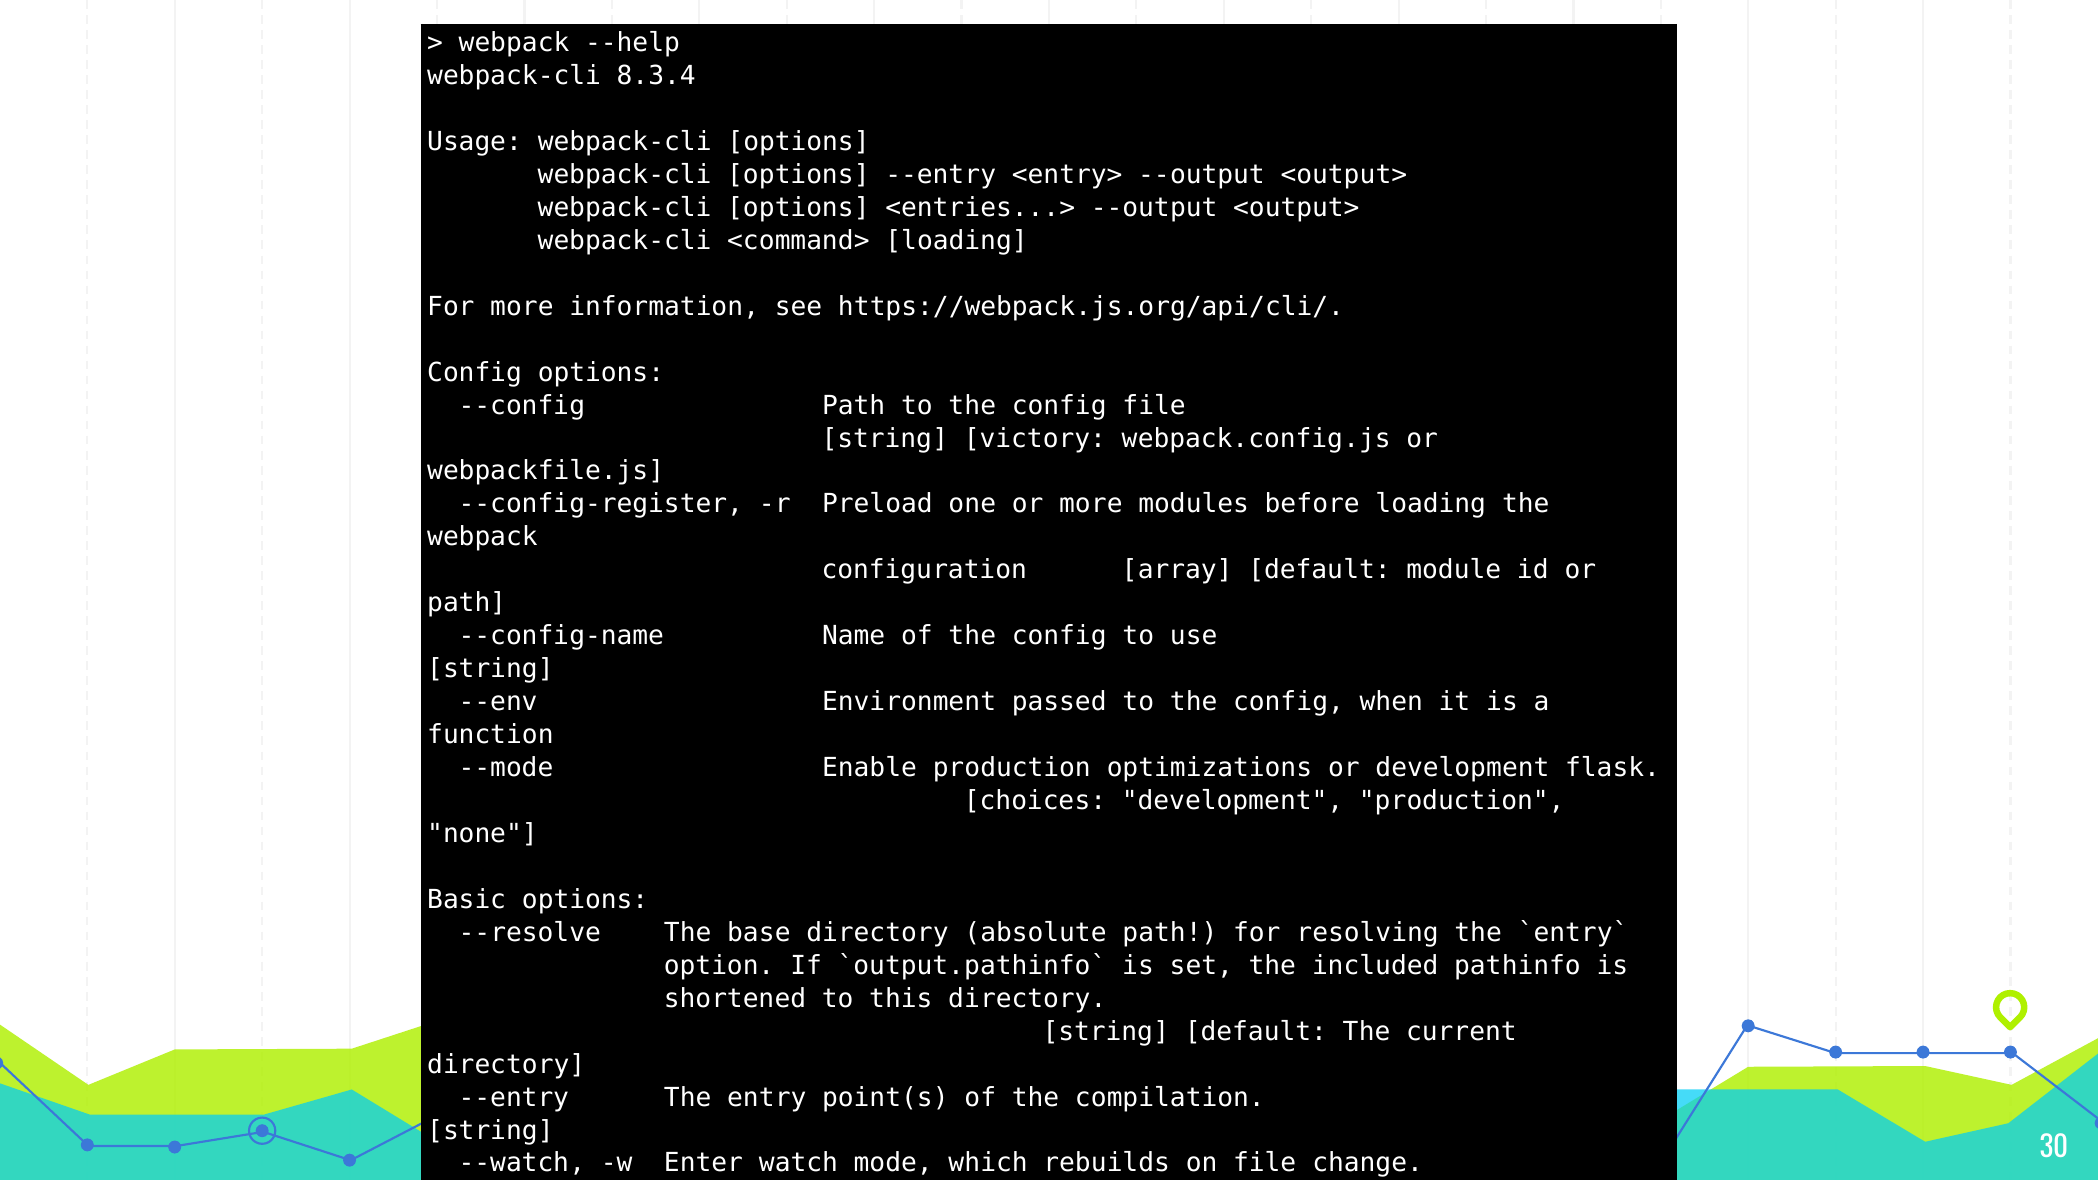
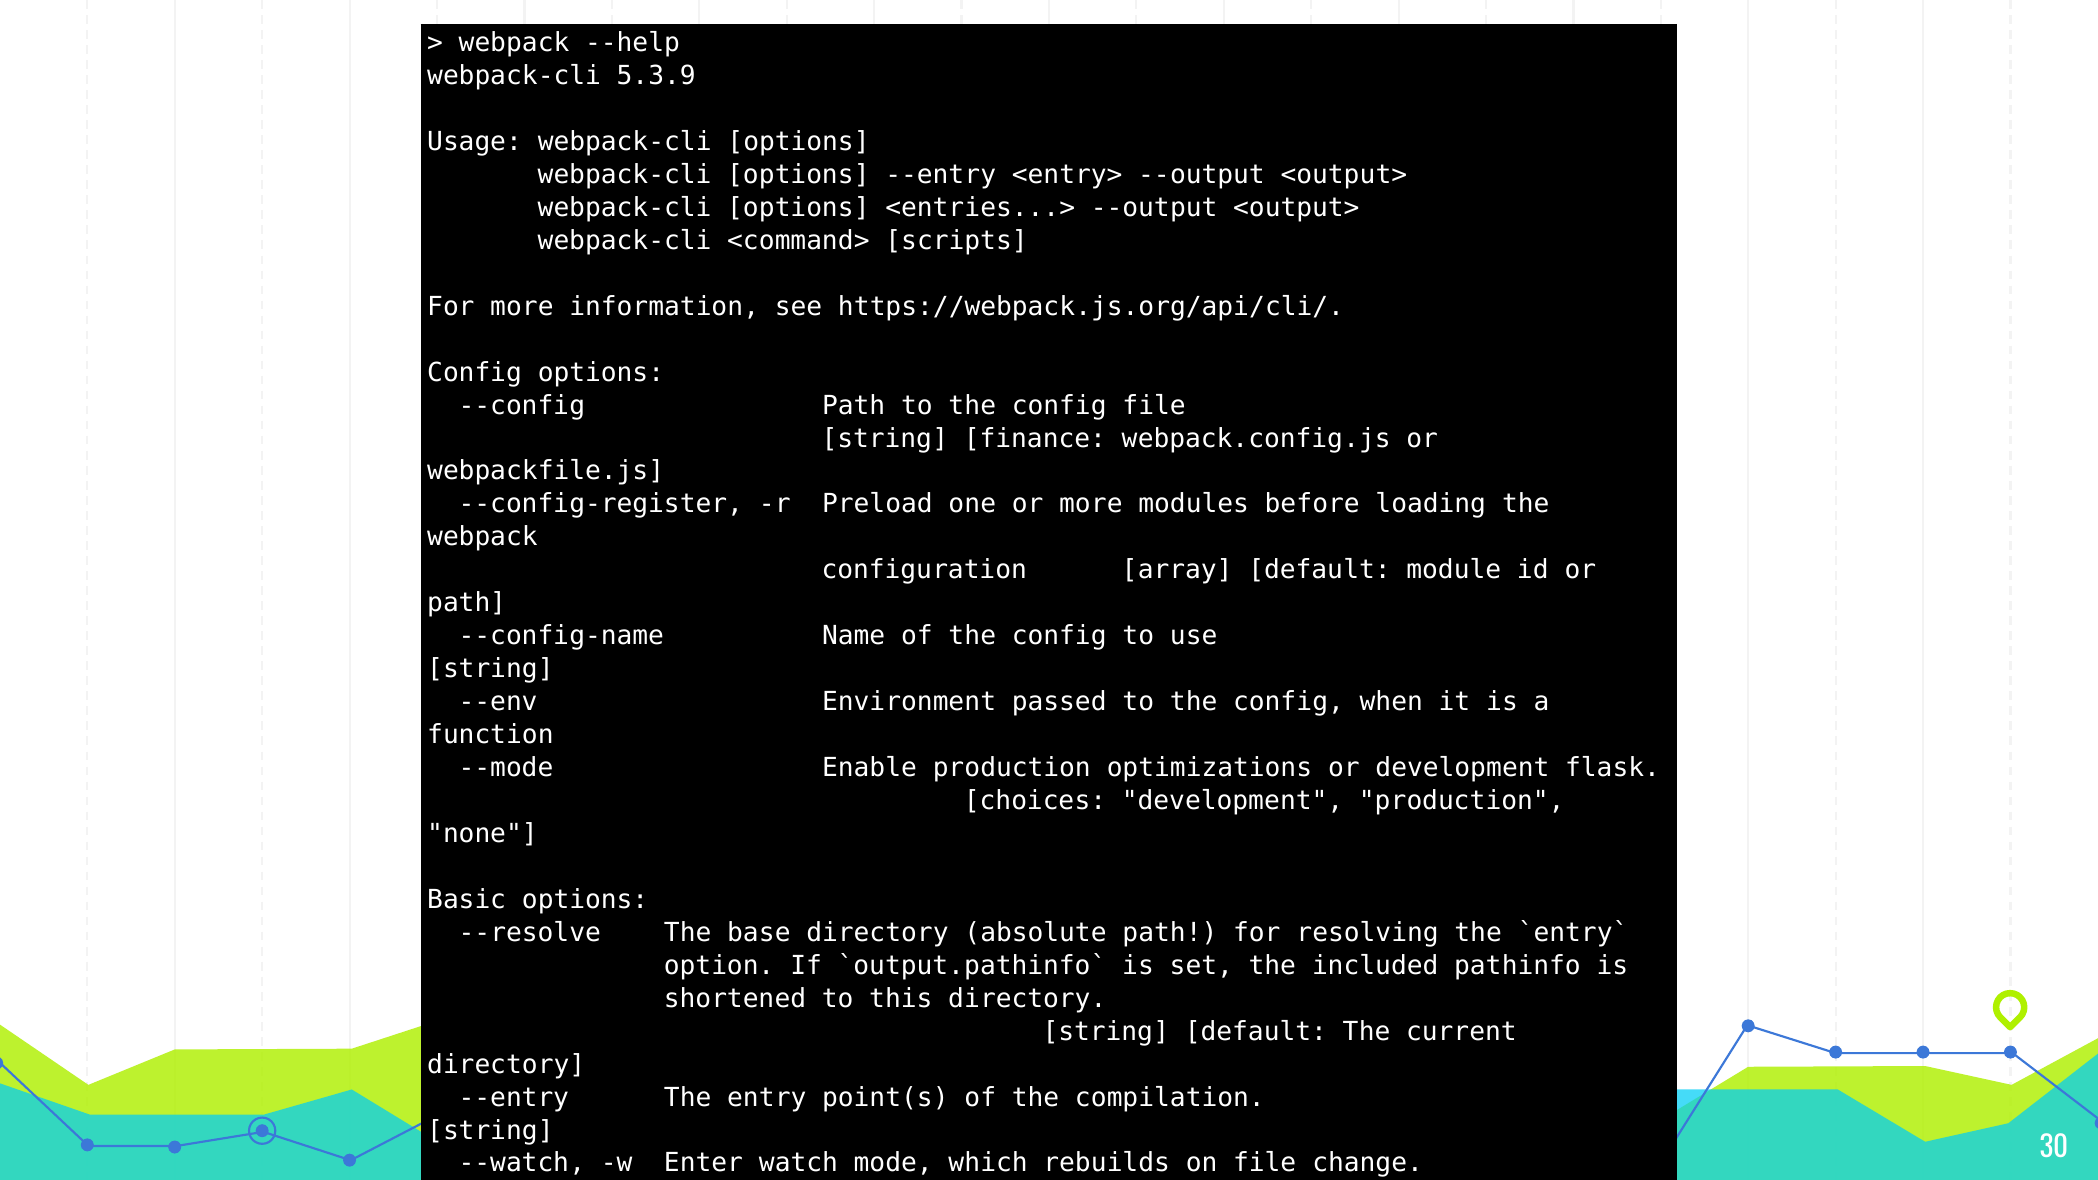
8.3.4: 8.3.4 -> 5.3.9 (656, 76)
<command> loading: loading -> scripts (957, 241)
victory: victory -> finance (1035, 438)
